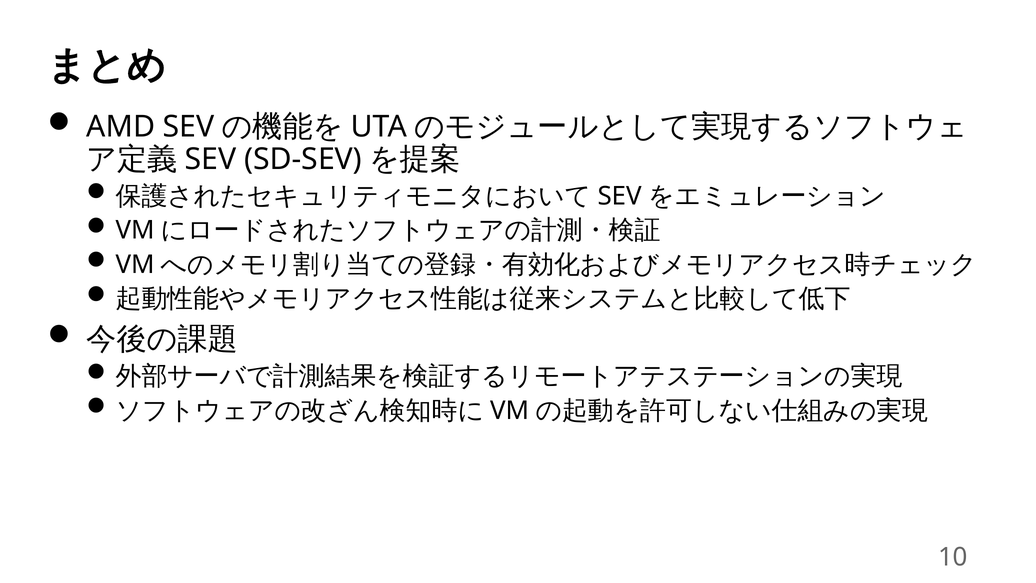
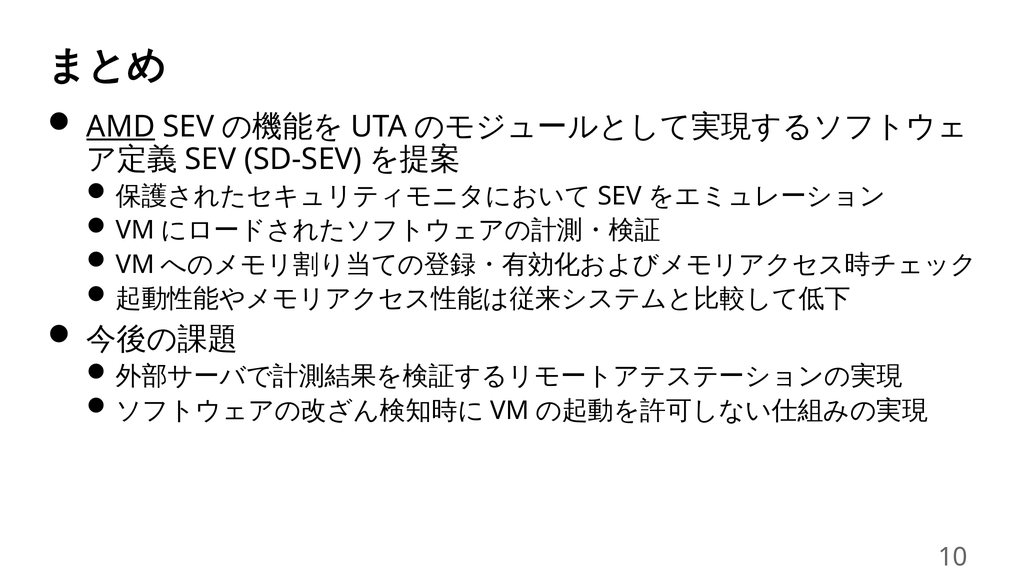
AMD underline: none -> present (121, 127)
